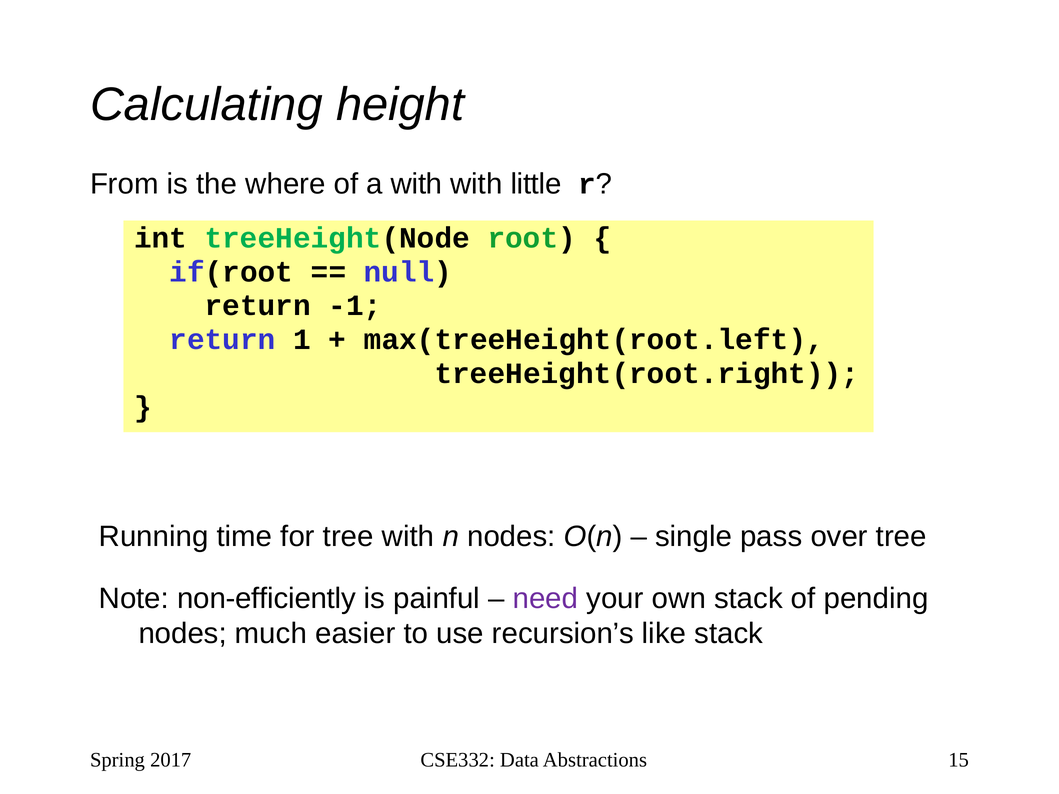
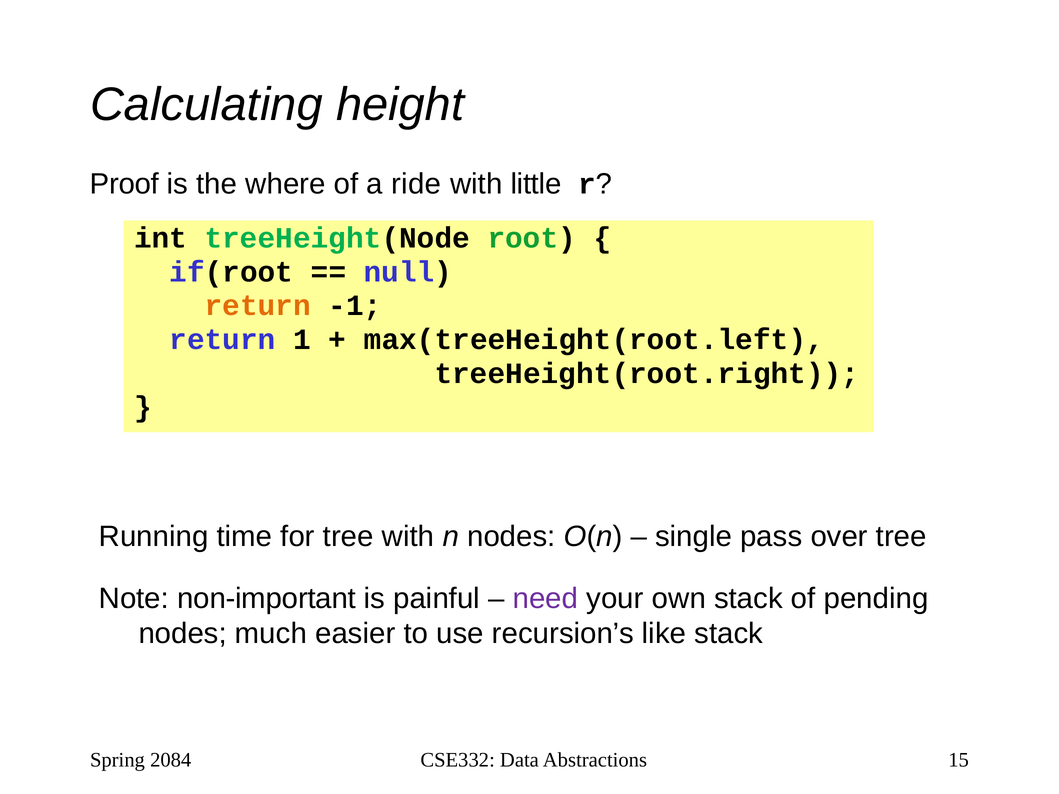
From: From -> Proof (124, 184)
a with: with -> ride (416, 184)
return colour: black -> orange (258, 306)
non-efficiently: non-efficiently -> non-important (267, 599)
2017: 2017 -> 2084 (171, 760)
